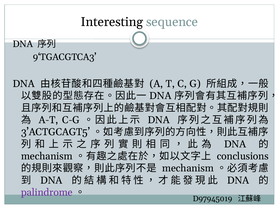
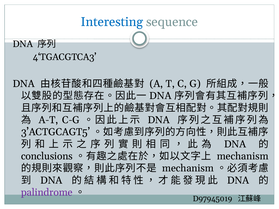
Interesting colour: black -> blue (112, 22)
9‘TGACGTCA3: 9‘TGACGTCA3 -> 4‘TGACGTCA3 (65, 57)
mechanism: mechanism -> conclusions (47, 156)
conclusions: conclusions -> mechanism (243, 156)
